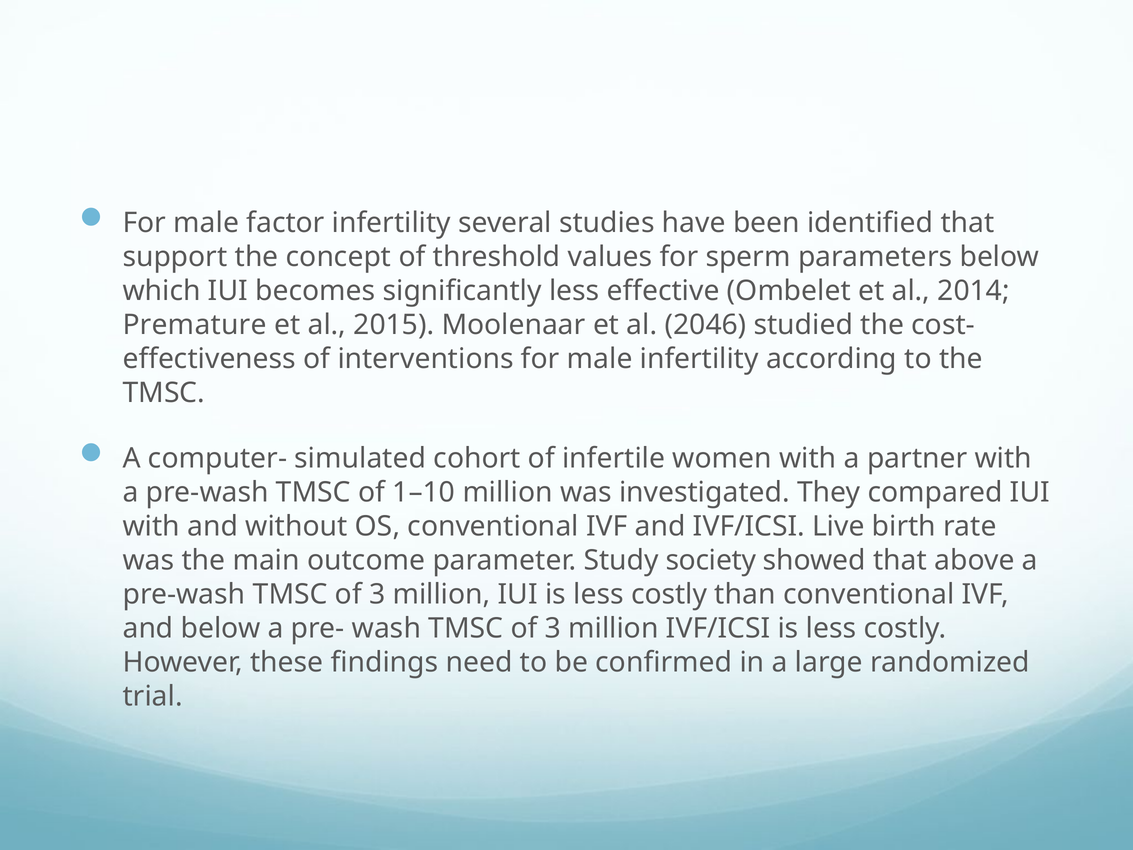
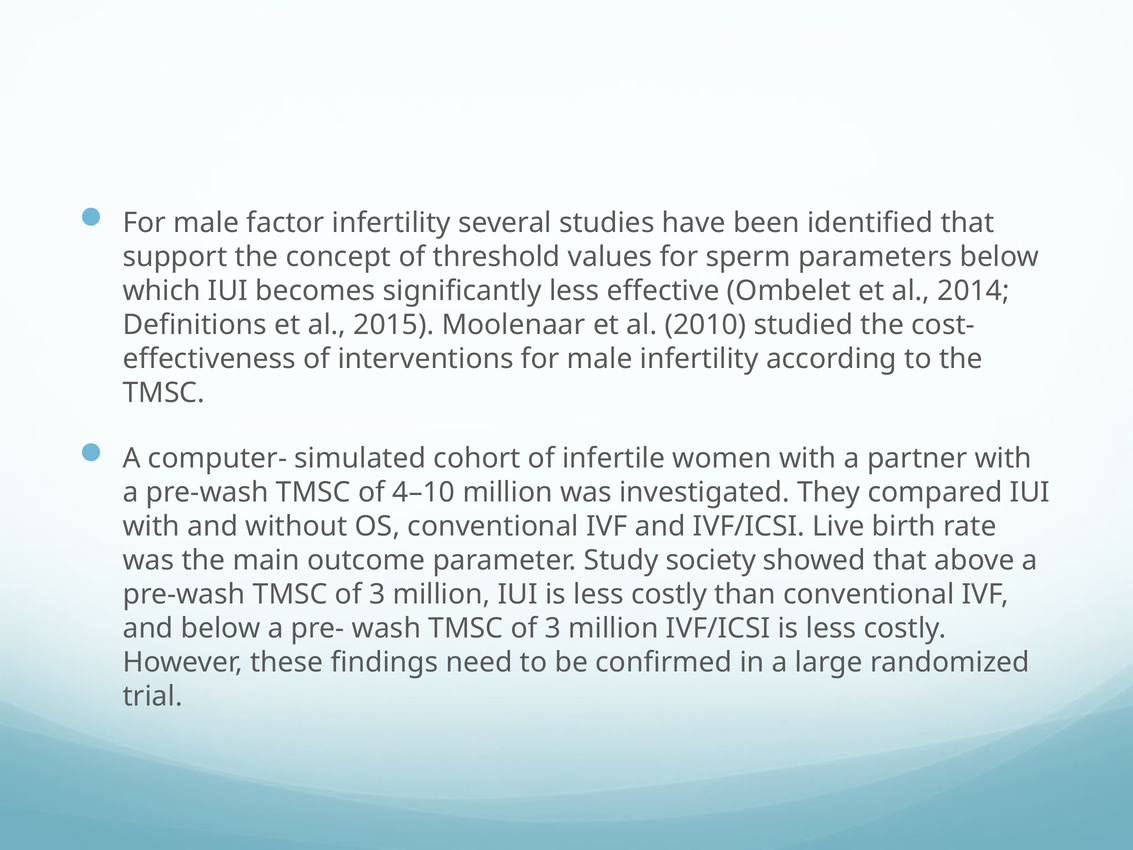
Premature: Premature -> Definitions (195, 325)
2046: 2046 -> 2010 (706, 325)
1–10: 1–10 -> 4–10 (424, 492)
